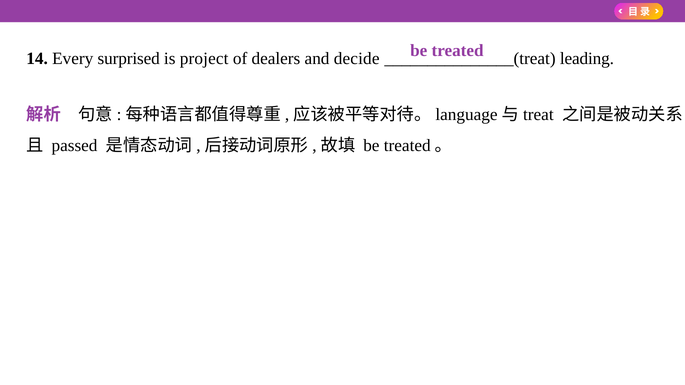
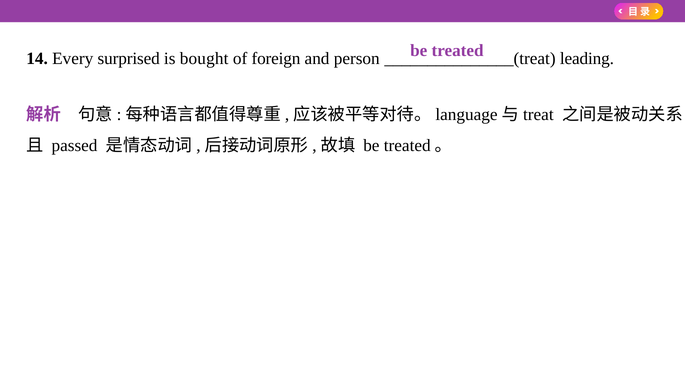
project: project -> bought (204, 58)
dealers: dealers -> foreign (276, 58)
decide: decide -> person (357, 58)
